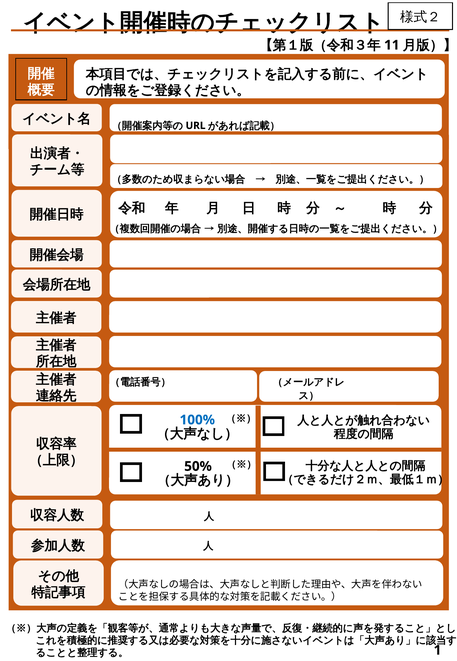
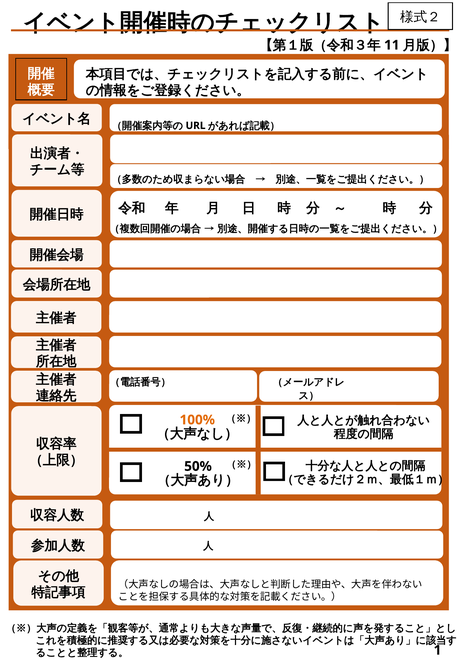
100% colour: blue -> orange (197, 419)
